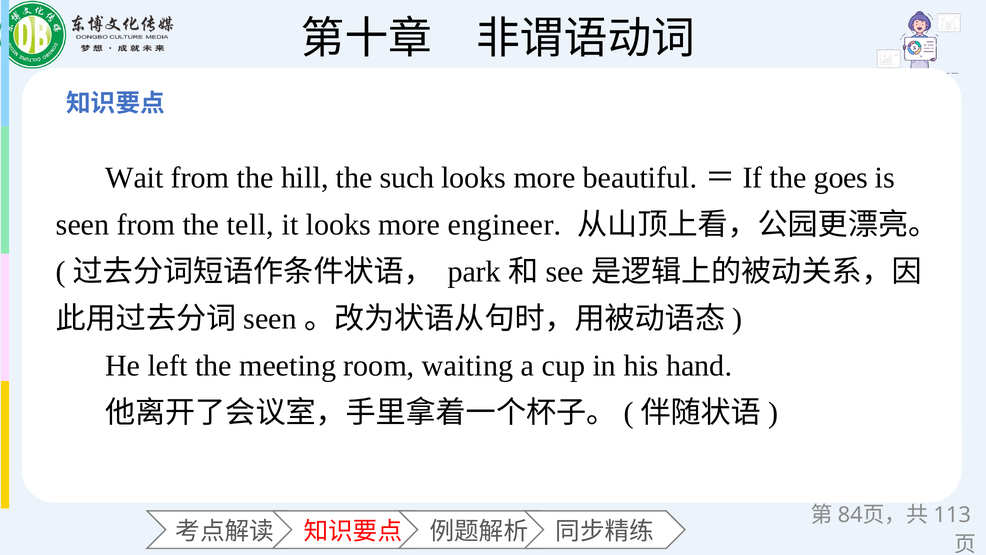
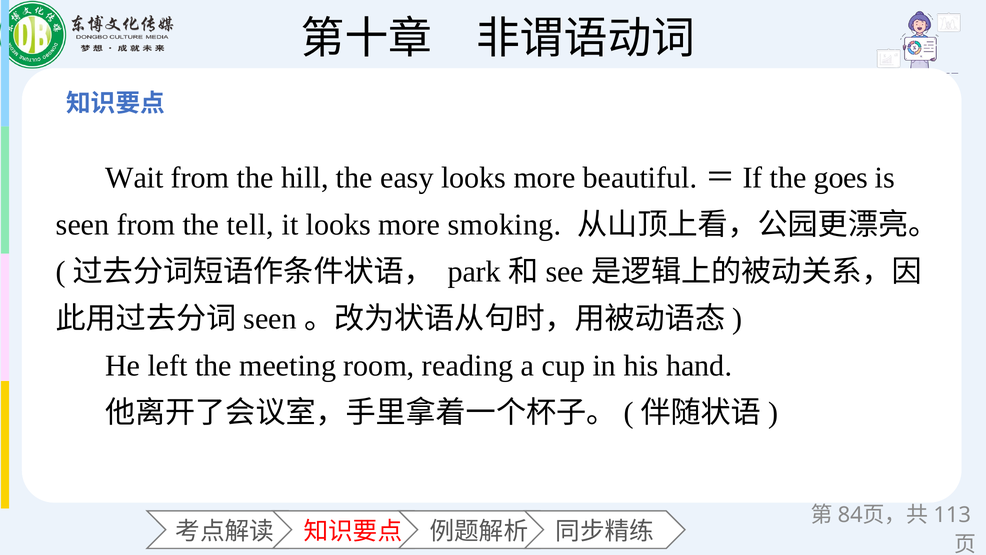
such: such -> easy (407, 178)
engineer: engineer -> smoking (505, 225)
waiting: waiting -> reading (468, 365)
